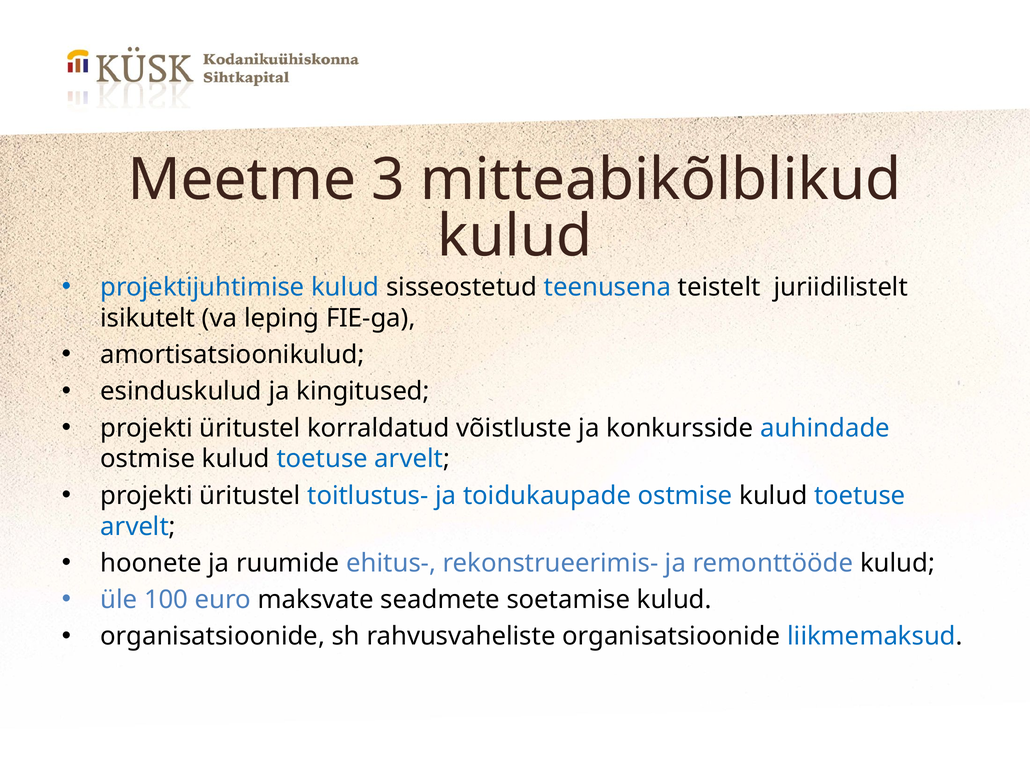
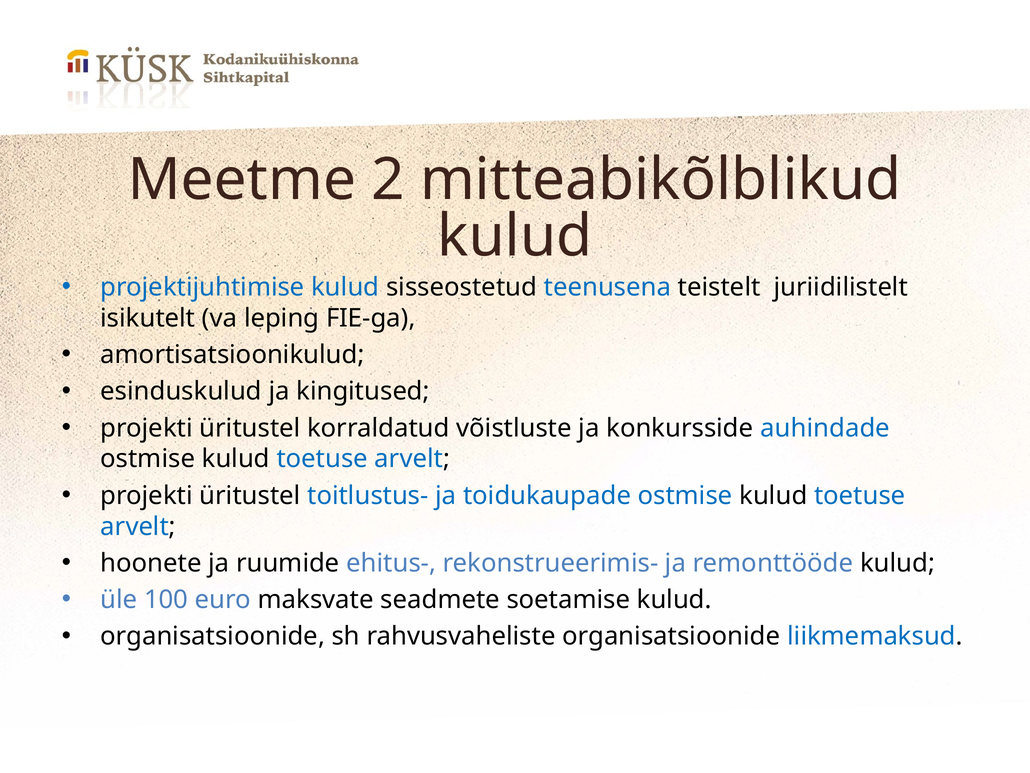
3: 3 -> 2 (388, 180)
